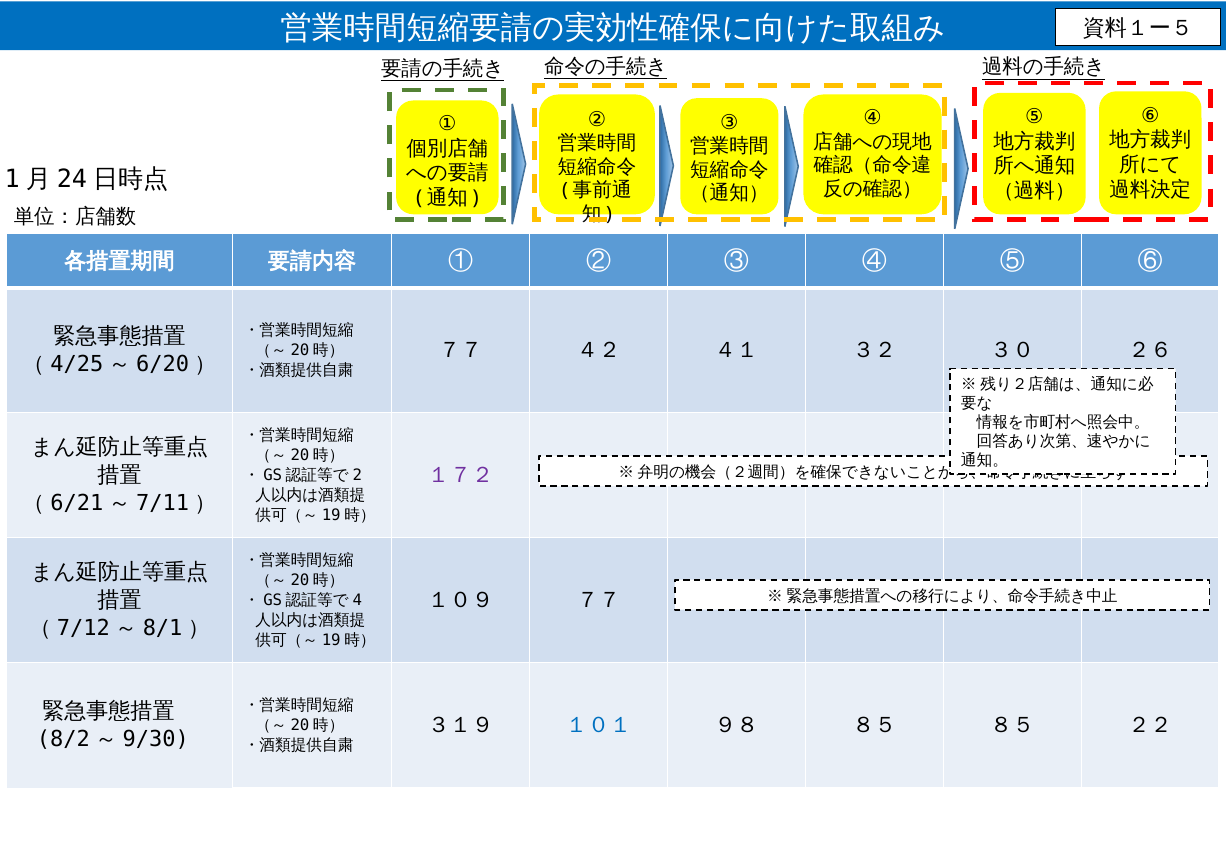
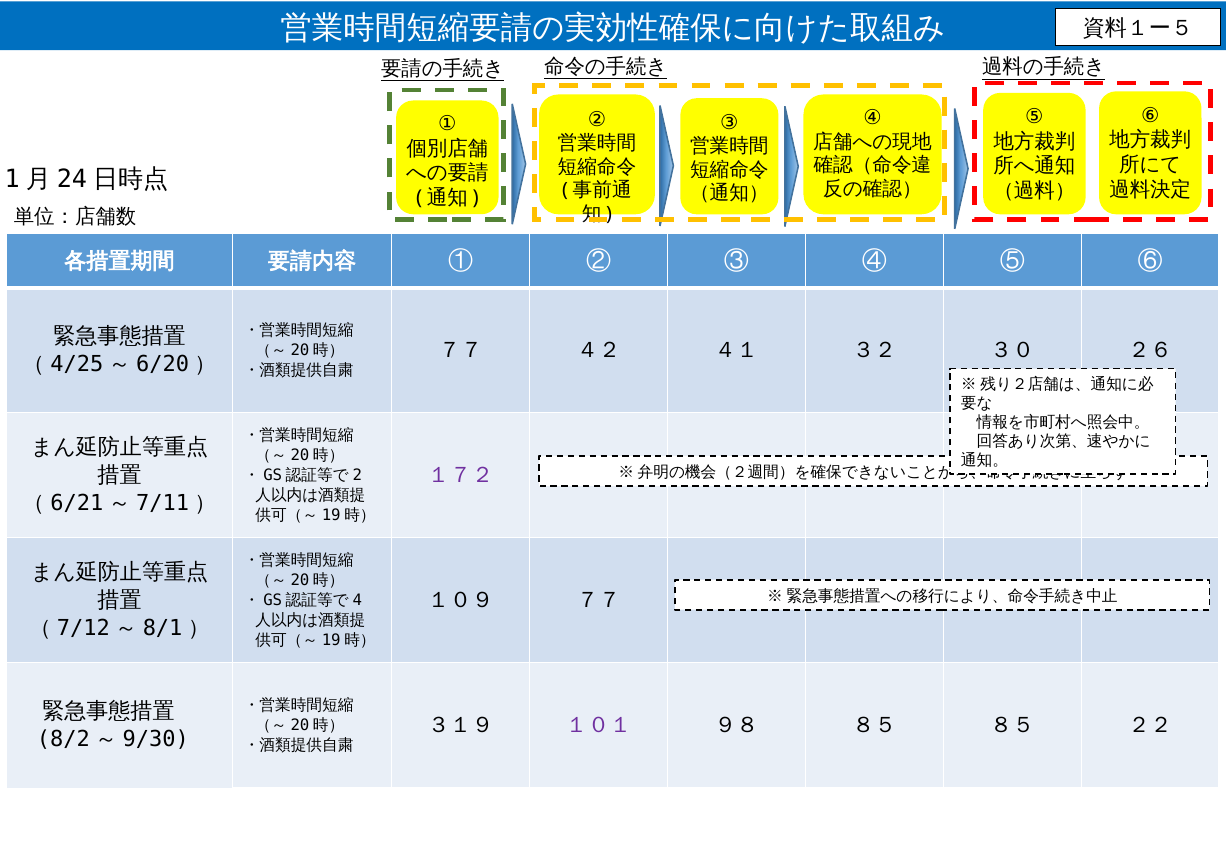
１０１ colour: blue -> purple (599, 725)
